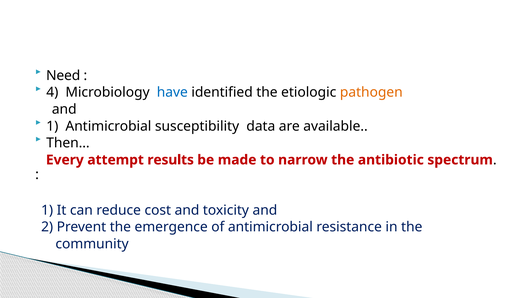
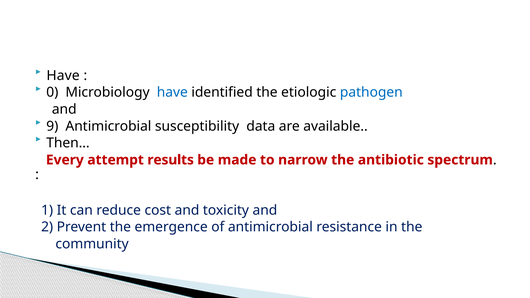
Need: Need -> Have (63, 76)
4: 4 -> 0 (52, 92)
pathogen colour: orange -> blue (371, 92)
1: 1 -> 9 (52, 126)
